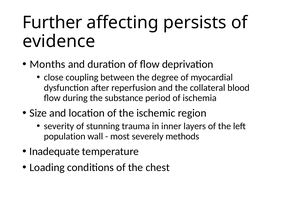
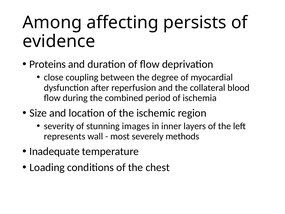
Further: Further -> Among (52, 23)
Months: Months -> Proteins (48, 64)
substance: substance -> combined (124, 98)
trauma: trauma -> images (136, 126)
population: population -> represents (65, 136)
